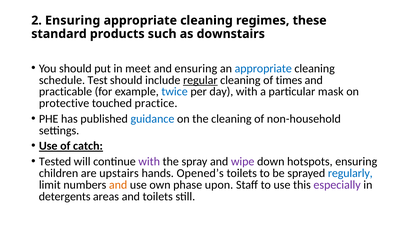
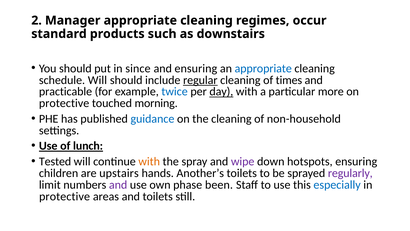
2 Ensuring: Ensuring -> Manager (73, 20)
these: these -> occur (310, 20)
meet: meet -> since (138, 68)
schedule Test: Test -> Will (97, 80)
day underline: none -> present (221, 92)
mask: mask -> more (331, 92)
practice: practice -> morning (156, 103)
catch: catch -> lunch (88, 146)
with colour: purple -> orange (149, 161)
Opened’s: Opened’s -> Another’s (200, 173)
regularly colour: blue -> purple (350, 173)
and colour: orange -> purple (118, 185)
upon: upon -> been (219, 185)
especially colour: purple -> blue (337, 185)
detergents: detergents -> protective (65, 196)
